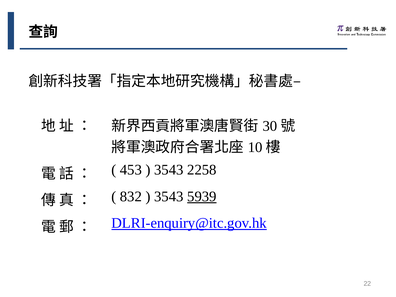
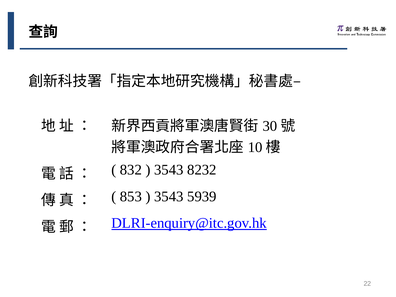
453: 453 -> 832 (131, 170)
2258: 2258 -> 8232 (202, 170)
832: 832 -> 853 (131, 196)
5939 underline: present -> none (202, 196)
